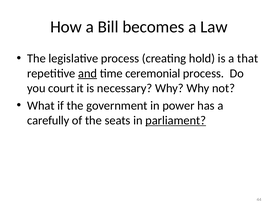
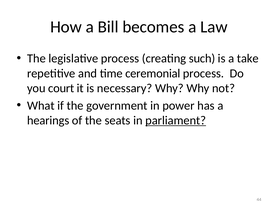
hold: hold -> such (202, 58)
that: that -> take (248, 58)
and underline: present -> none (88, 73)
carefully: carefully -> hearings (48, 120)
